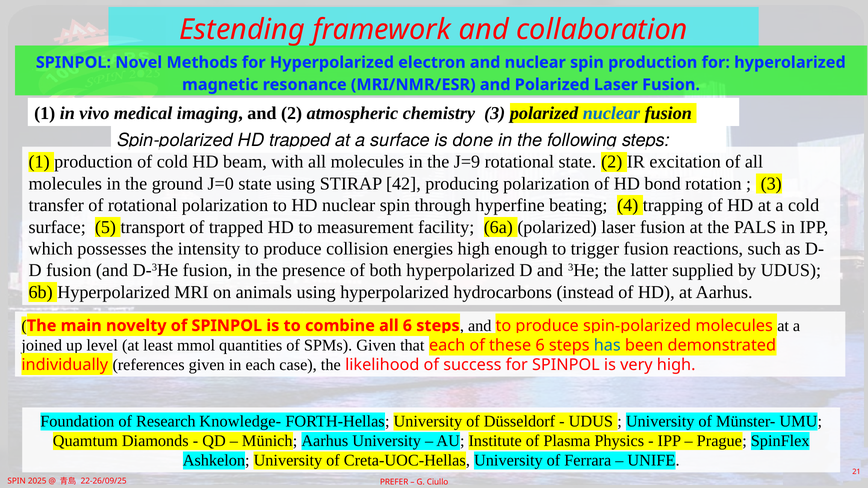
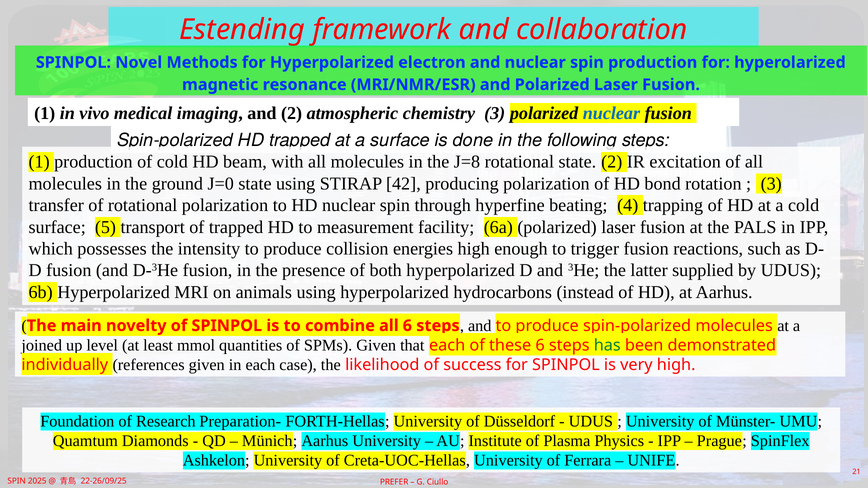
J=9: J=9 -> J=8 (467, 162)
has colour: blue -> green (607, 345)
Knowledge-: Knowledge- -> Preparation- (240, 422)
